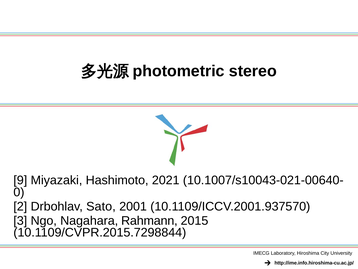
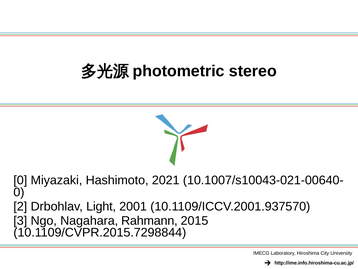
9: 9 -> 0 (20, 180)
Sato: Sato -> Light (101, 206)
